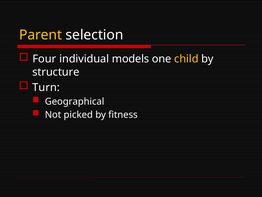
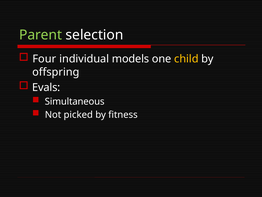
Parent colour: yellow -> light green (41, 35)
structure: structure -> offspring (56, 72)
Turn: Turn -> Evals (46, 87)
Geographical: Geographical -> Simultaneous (75, 101)
